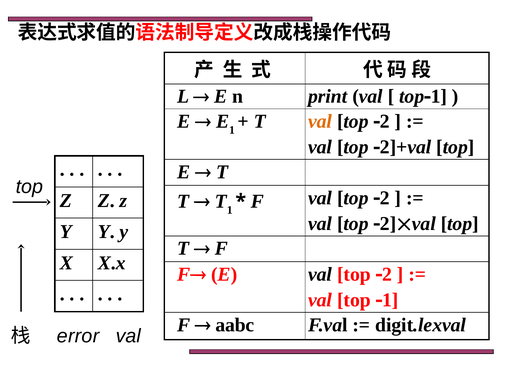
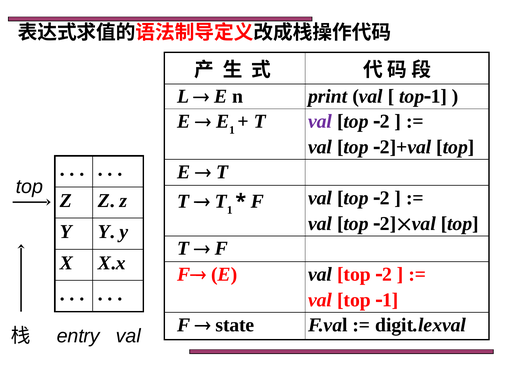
val colour: orange -> purple (320, 122)
aabc: aabc -> state (235, 325)
error: error -> entry (78, 337)
